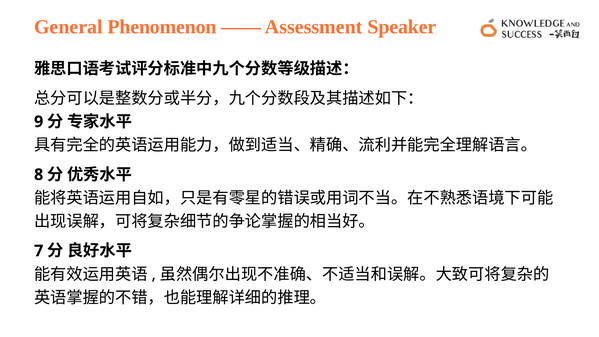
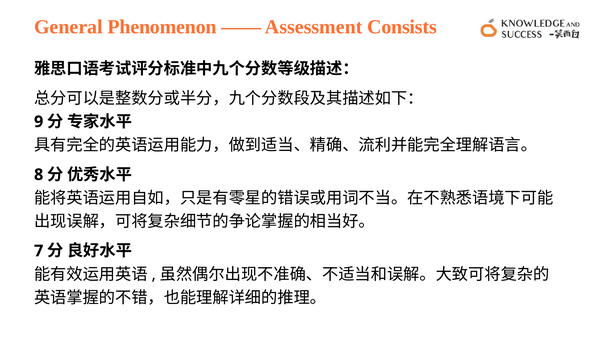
Speaker: Speaker -> Consists (402, 27)
